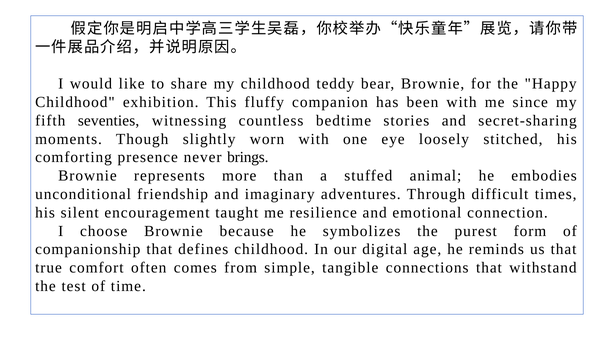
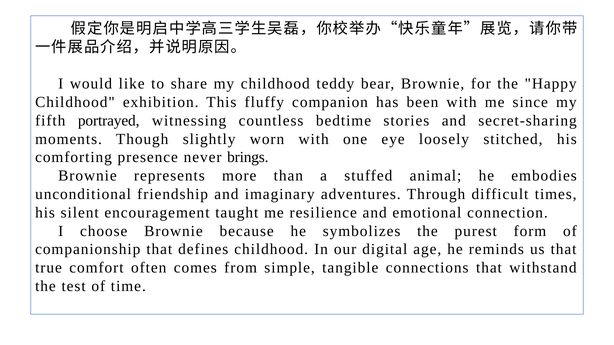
seventies: seventies -> portrayed (109, 121)
